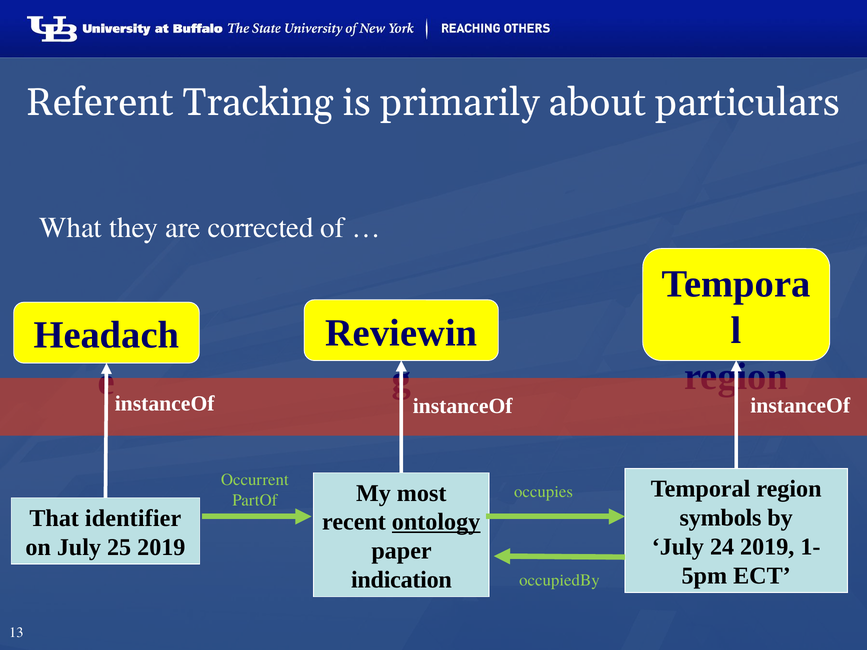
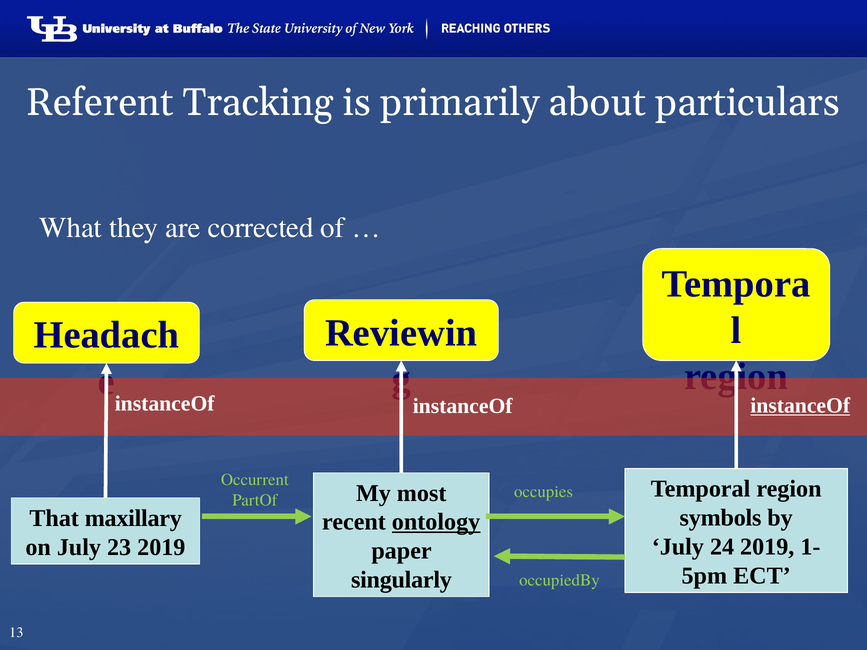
instanceOf underline: none -> present (800, 406)
identifier: identifier -> maxillary (133, 518)
25: 25 -> 23 (119, 547)
indication: indication -> singularly (401, 580)
